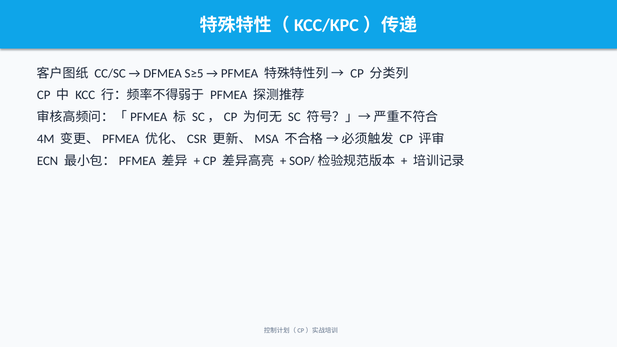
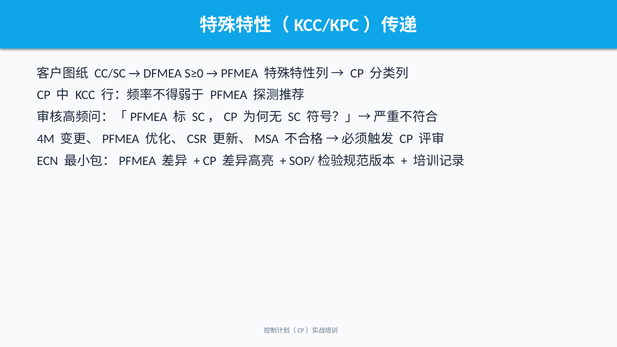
S≥5: S≥5 -> S≥0 (194, 73)
